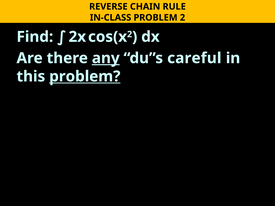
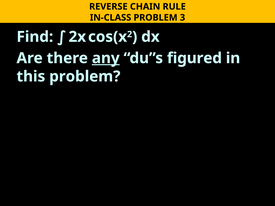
PROBLEM 2: 2 -> 3 (183, 18)
careful: careful -> figured (194, 58)
problem underline: present -> none (85, 77)
